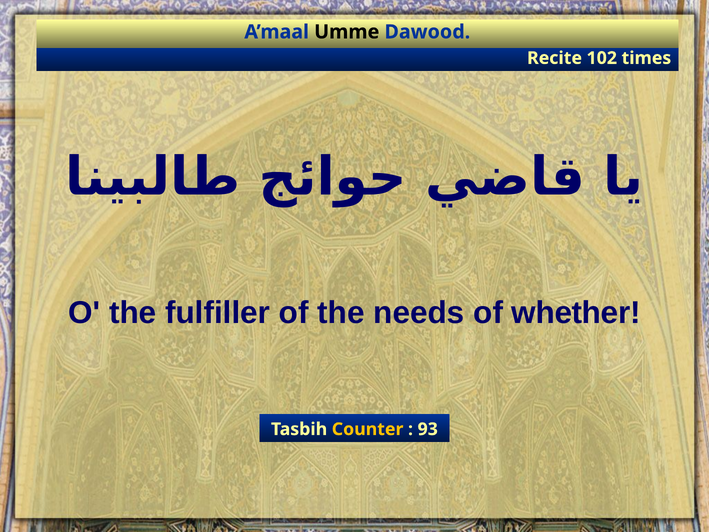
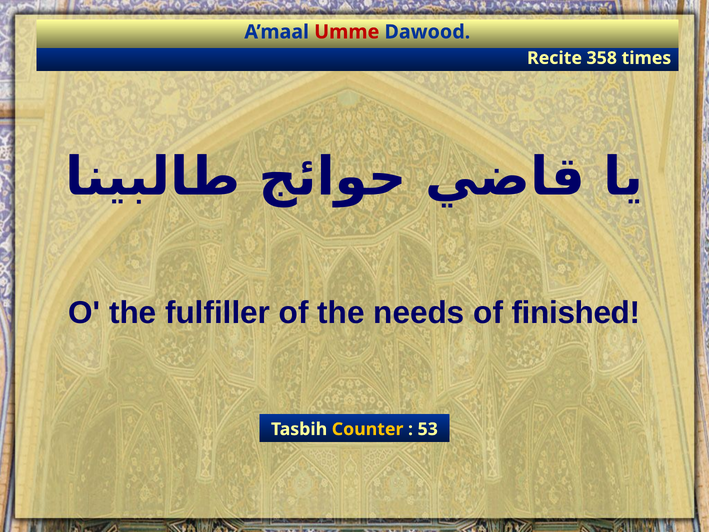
Umme colour: black -> red (347, 32)
102: 102 -> 358 (602, 58)
whether: whether -> finished (576, 313)
93: 93 -> 53 (428, 429)
